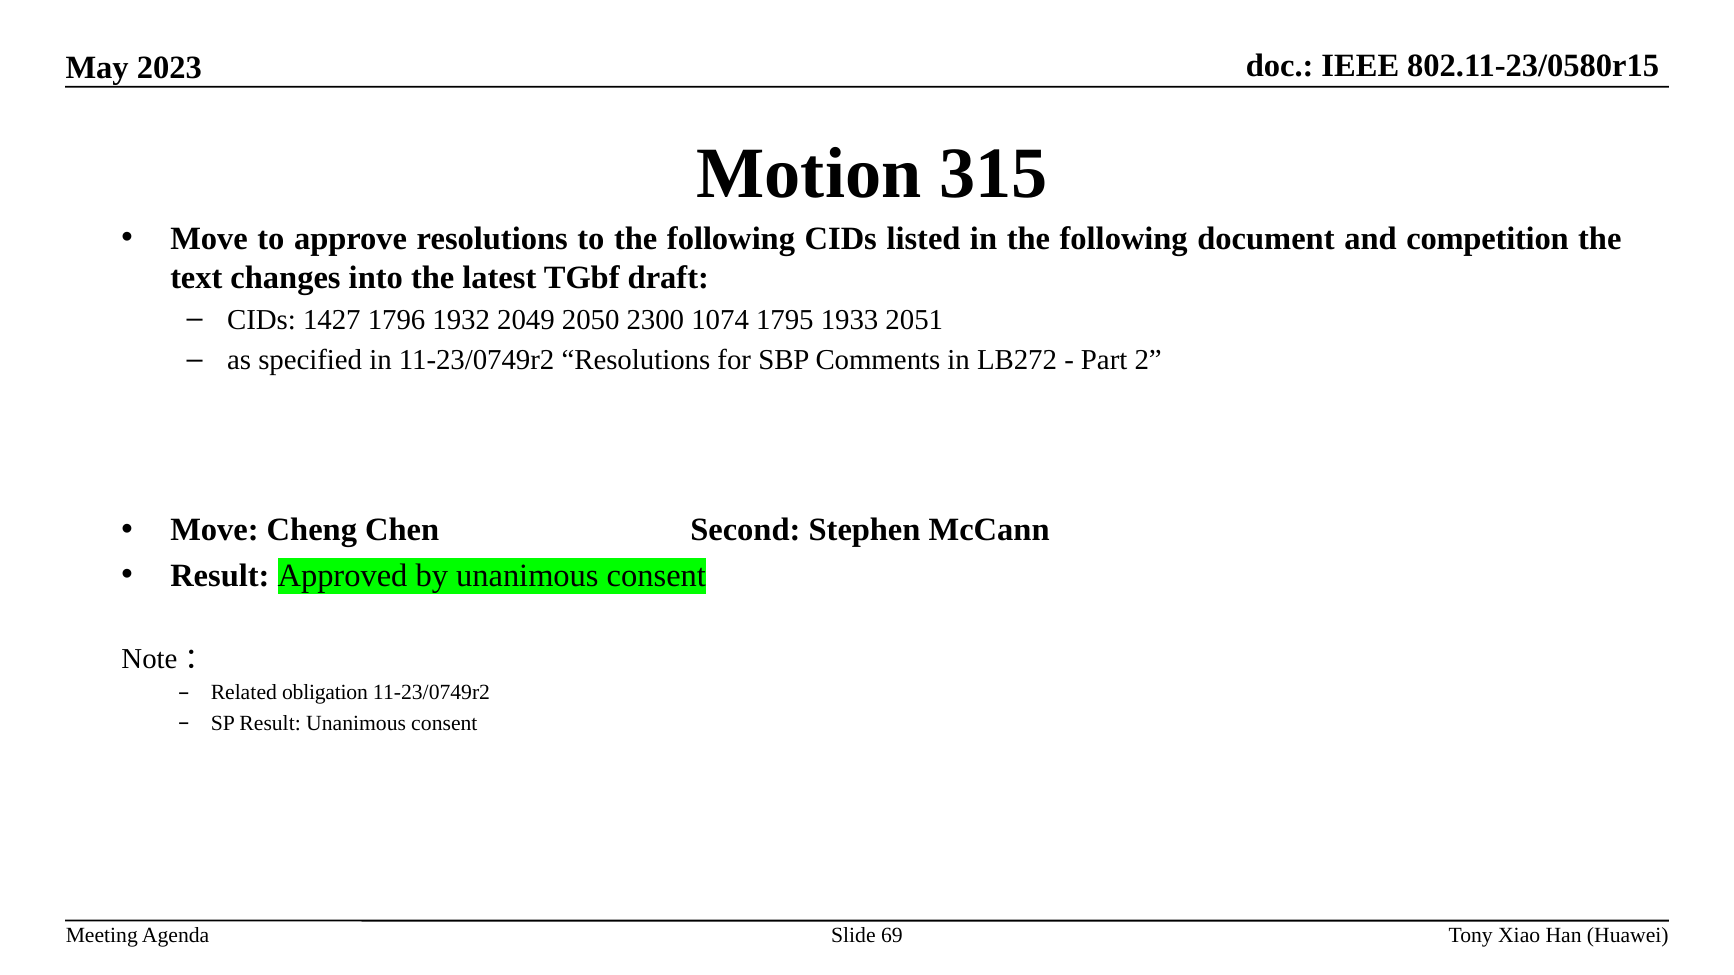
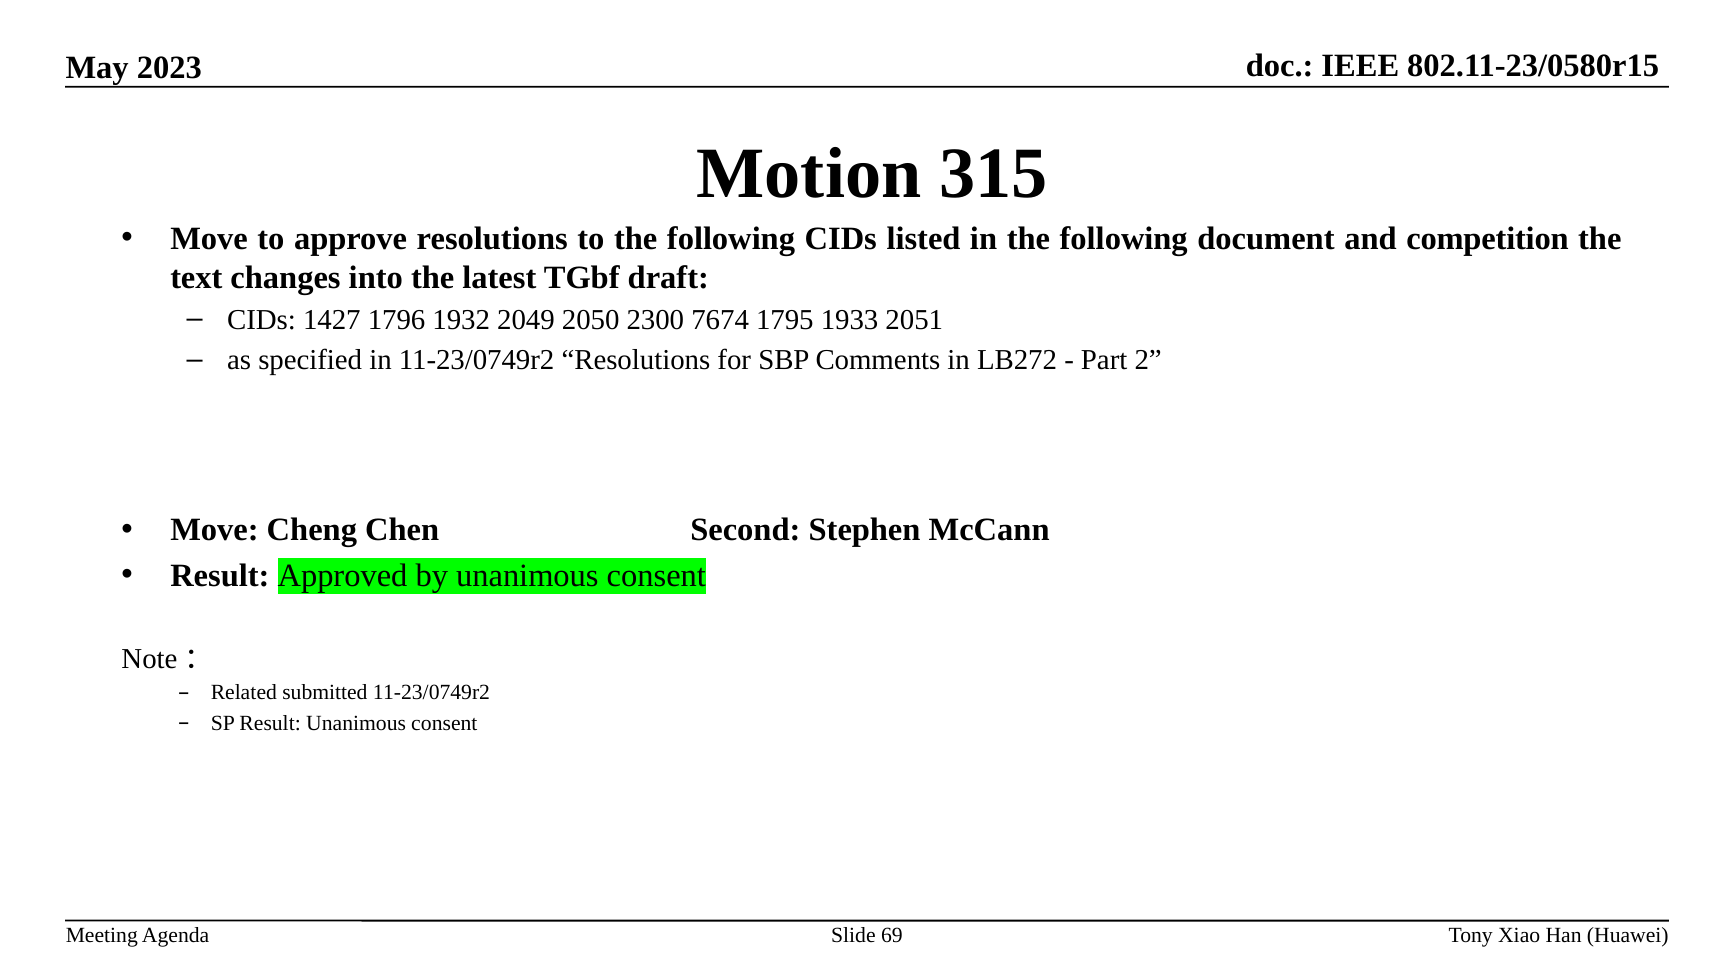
1074: 1074 -> 7674 (720, 320)
obligation: obligation -> submitted (325, 693)
